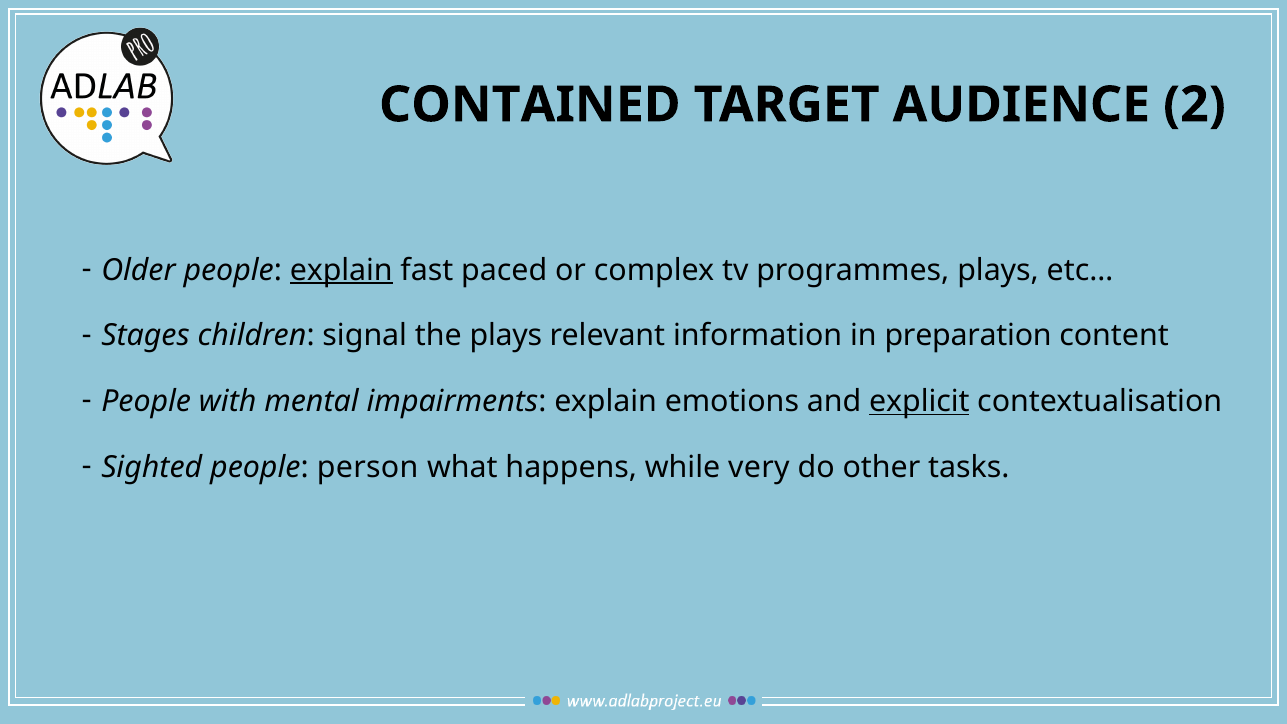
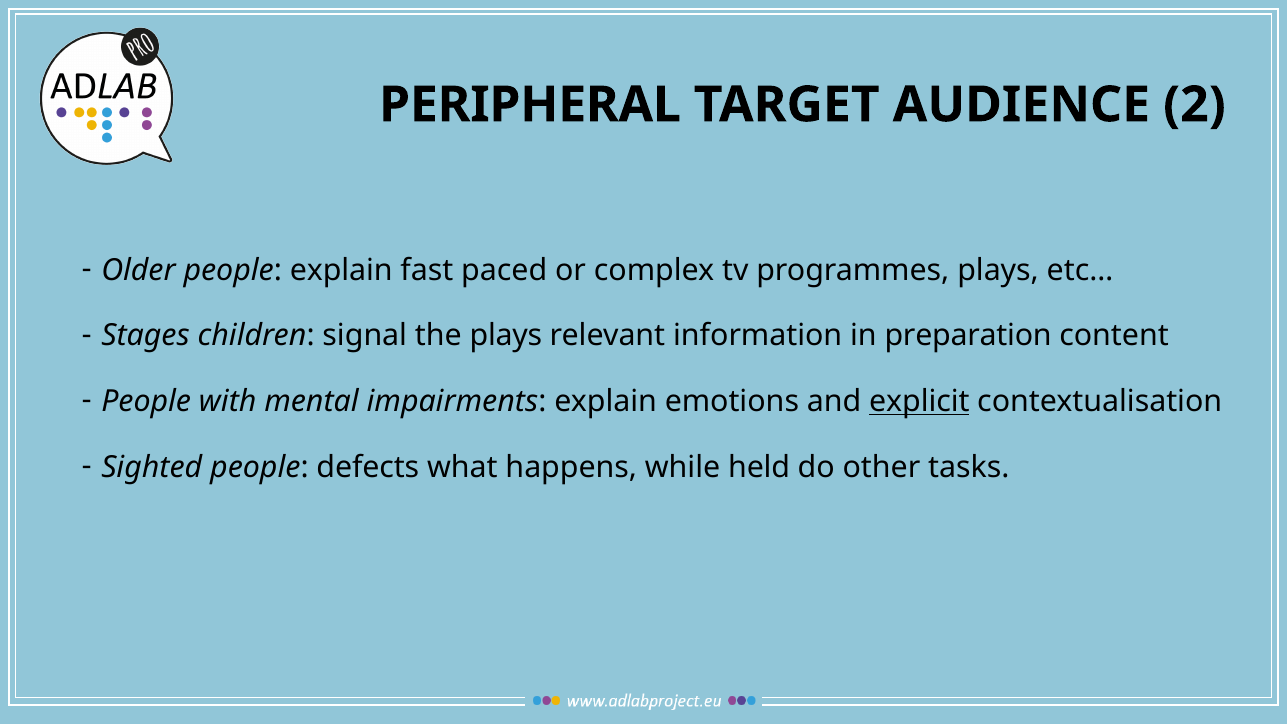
CONTAINED: CONTAINED -> PERIPHERAL (530, 105)
explain underline: present -> none (341, 270)
person: person -> defects (368, 467)
very: very -> held (759, 467)
